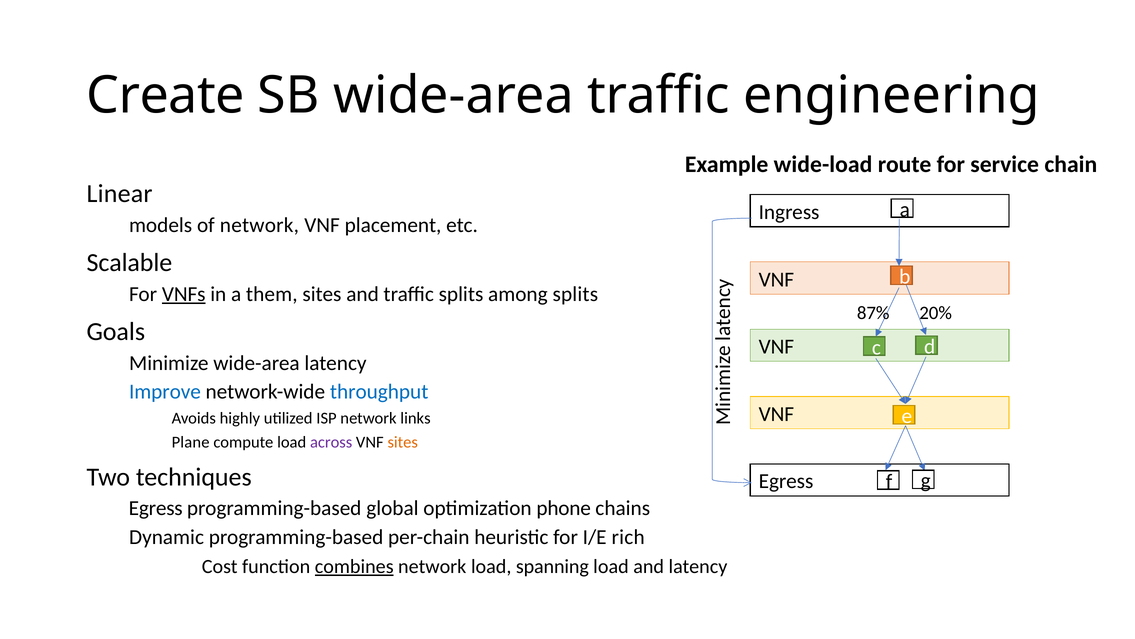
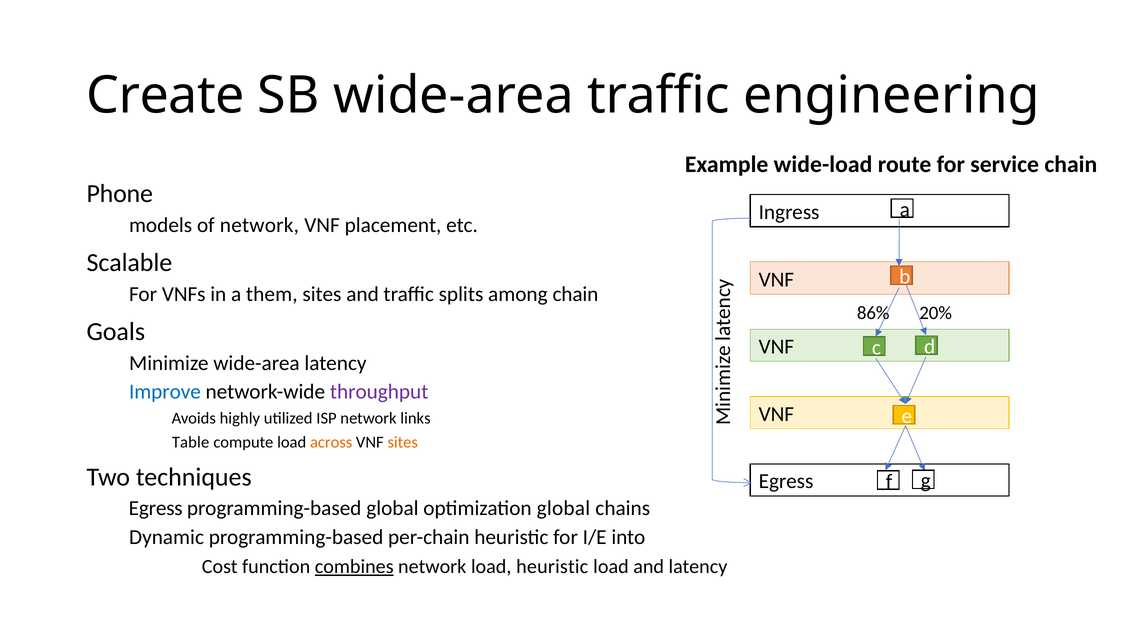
Linear: Linear -> Phone (120, 194)
VNFs underline: present -> none (184, 294)
among splits: splits -> chain (575, 294)
87%: 87% -> 86% (873, 313)
throughput colour: blue -> purple (379, 392)
Plane: Plane -> Table (191, 442)
across colour: purple -> orange (331, 442)
optimization phone: phone -> global (563, 508)
rich: rich -> into (628, 537)
load spanning: spanning -> heuristic (552, 566)
